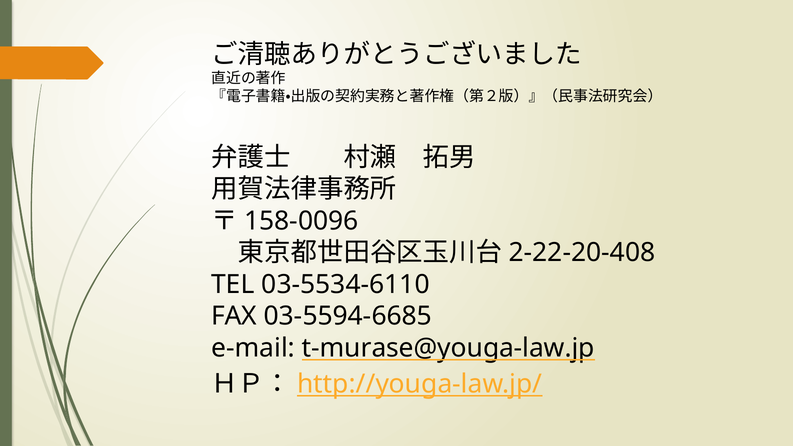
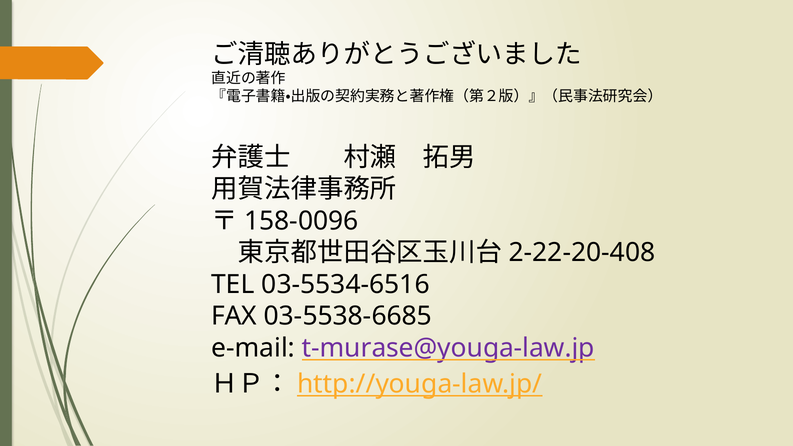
03-5534-6110: 03-5534-6110 -> 03-5534-6516 (346, 284)
03-5594-6685: 03-5594-6685 -> 03-5538-6685 (348, 316)
t-murase@youga-law.jp colour: black -> purple (448, 348)
